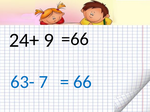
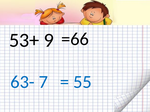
24+: 24+ -> 53+ (24, 40)
66: 66 -> 55 (82, 82)
